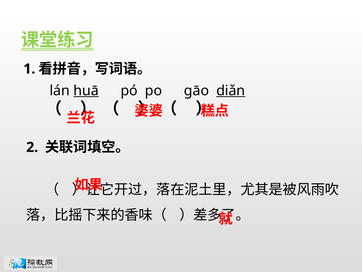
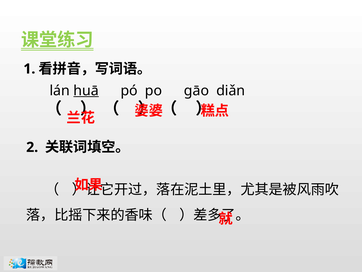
diǎn underline: present -> none (231, 90)
